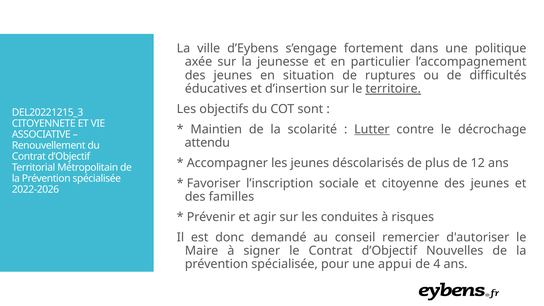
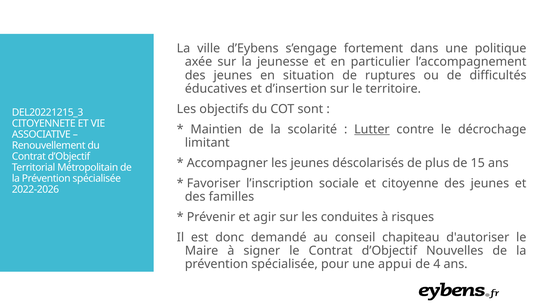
territoire underline: present -> none (393, 89)
attendu: attendu -> limitant (207, 143)
12: 12 -> 15 (478, 163)
remercier: remercier -> chapiteau (411, 237)
